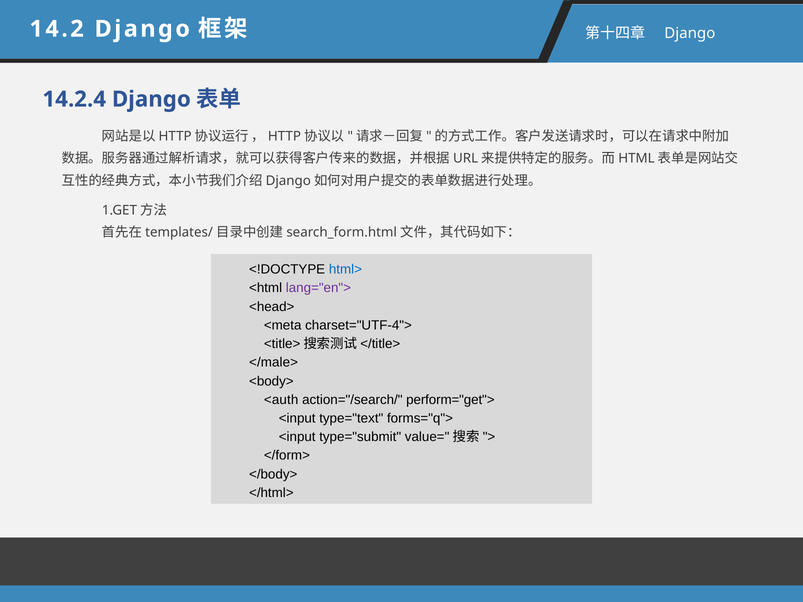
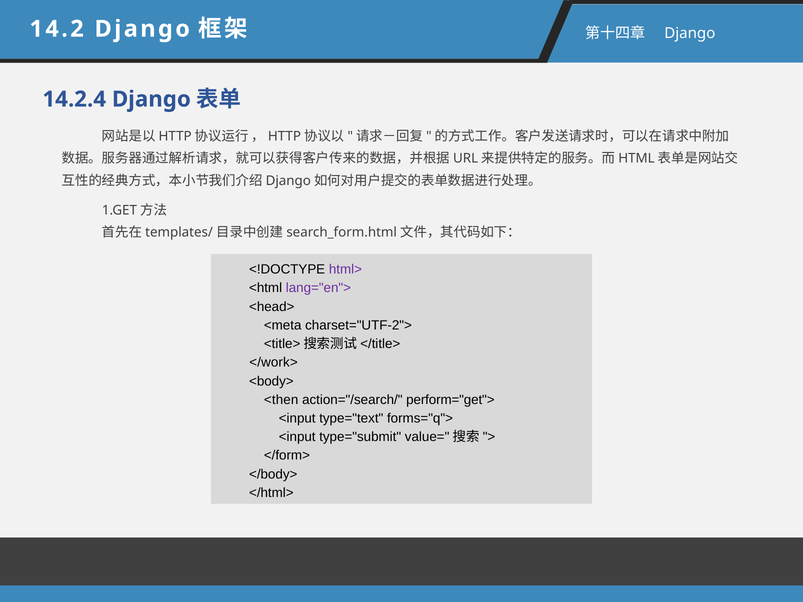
html> colour: blue -> purple (345, 270)
charset="UTF-4">: charset="UTF-4"> -> charset="UTF-2"> (359, 325)
</male>: </male> -> </work> (274, 363)
<auth: <auth -> <then (281, 400)
